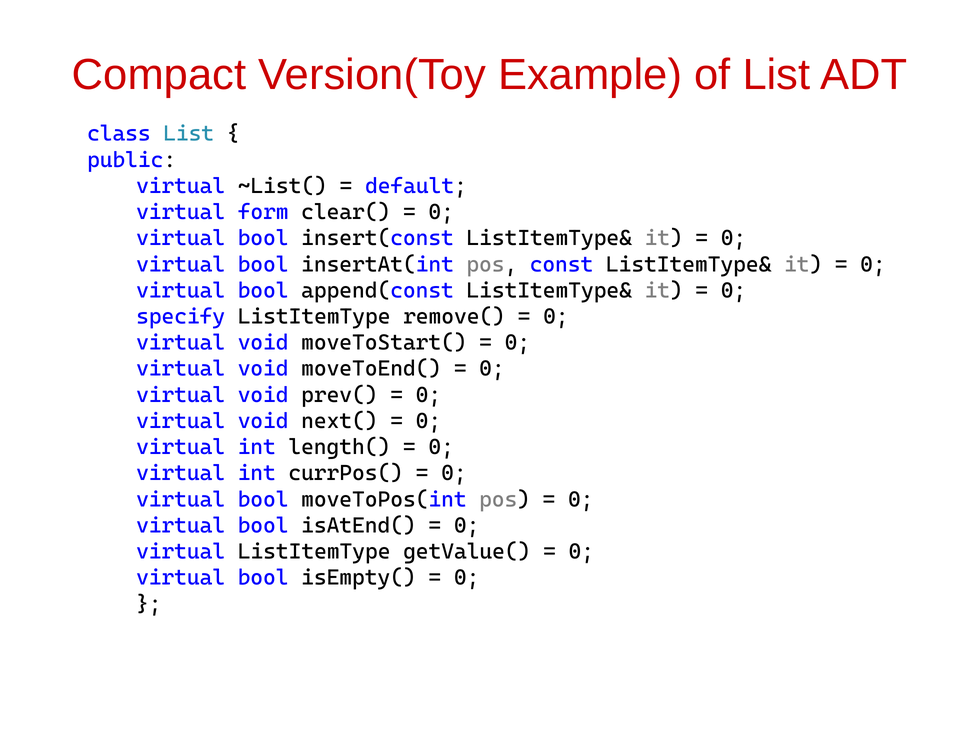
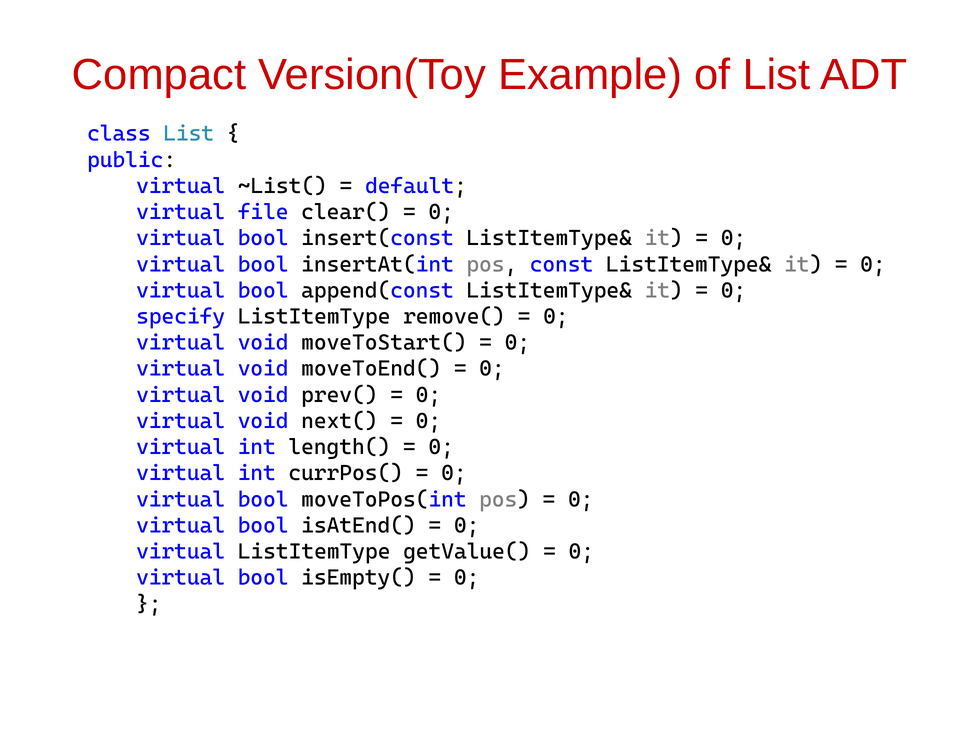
form: form -> file (263, 212)
